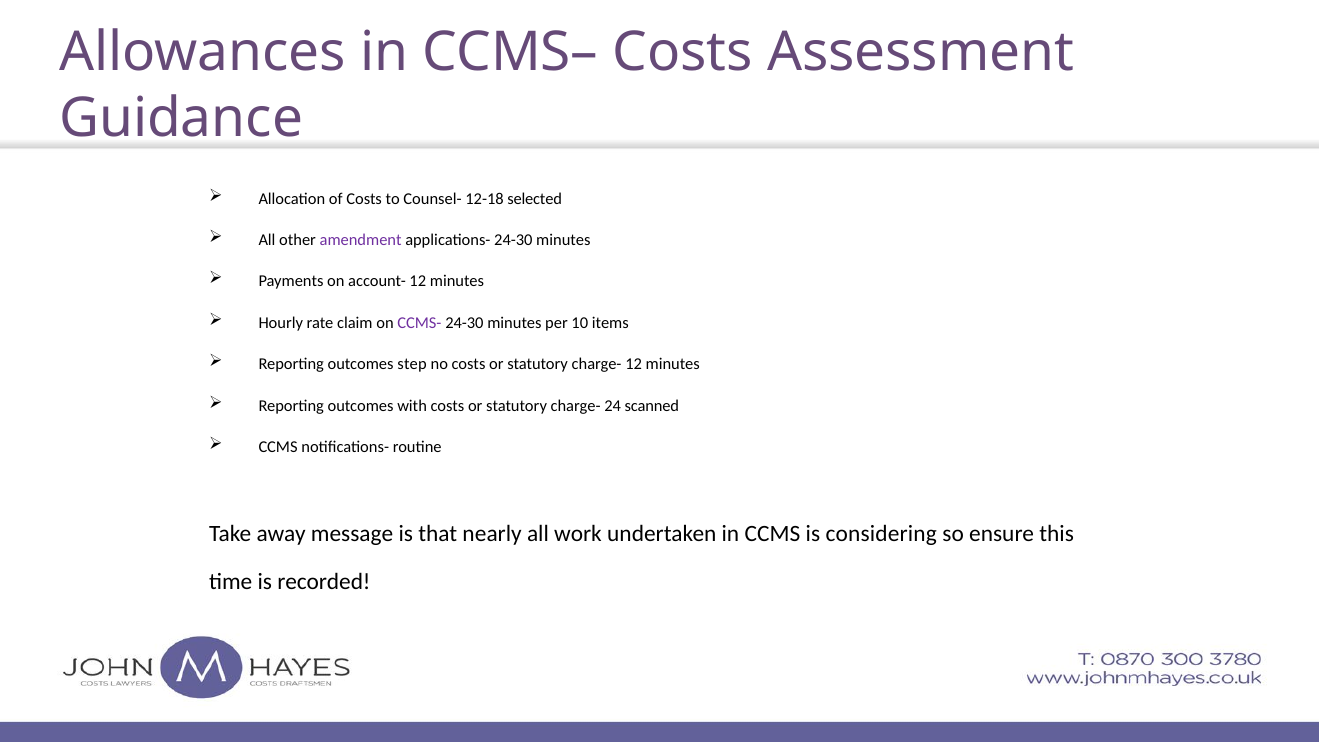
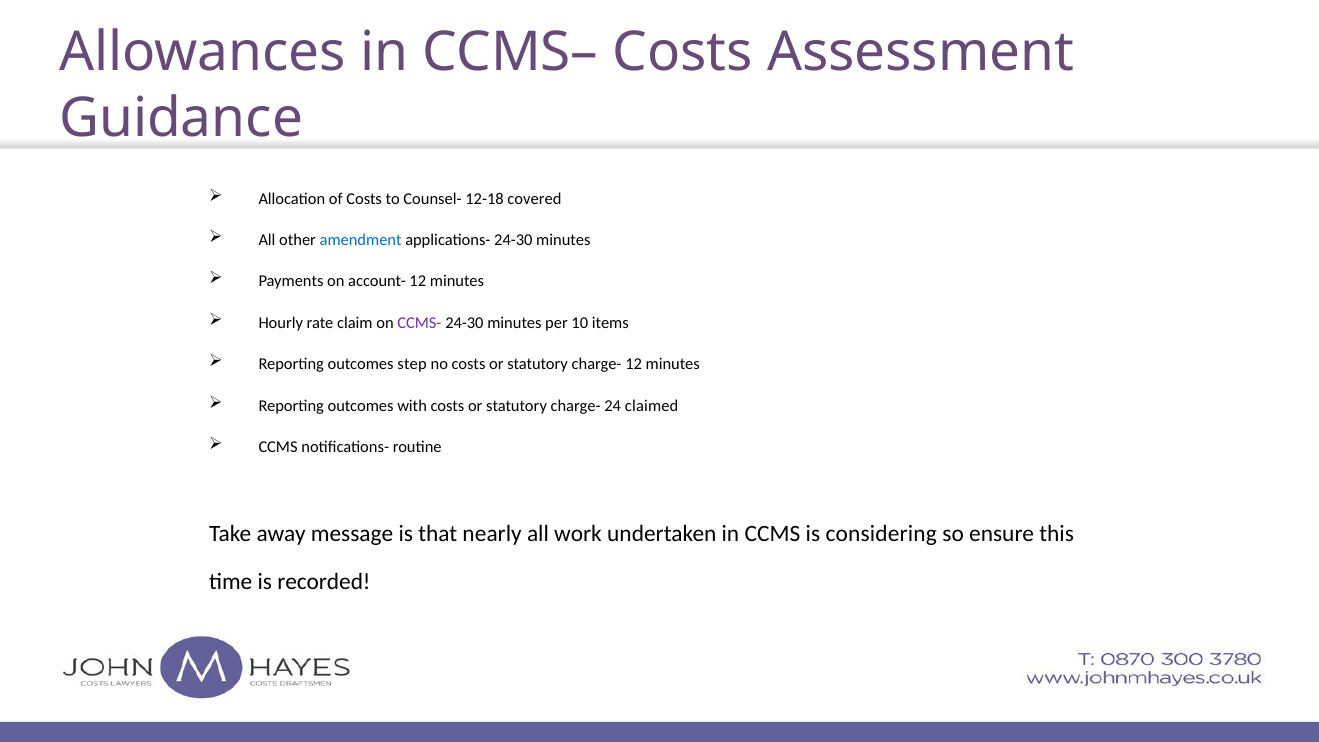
selected: selected -> covered (535, 199)
amendment colour: purple -> blue (361, 240)
scanned: scanned -> claimed (652, 406)
